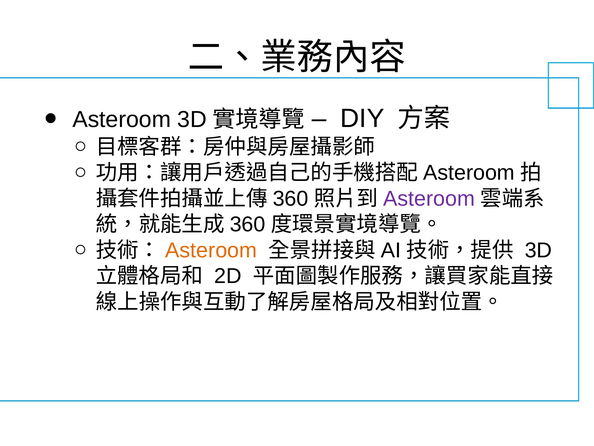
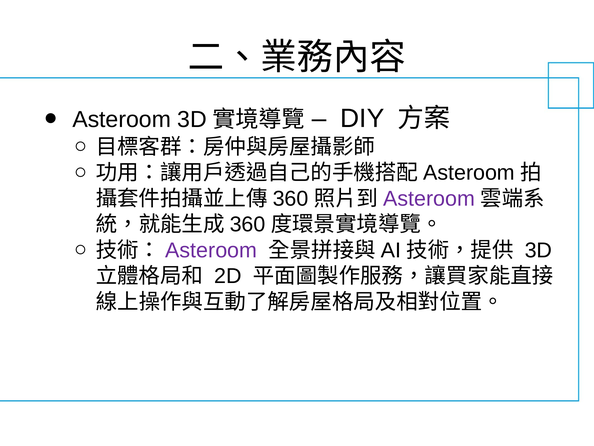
Asteroom colour: orange -> purple (211, 250)
